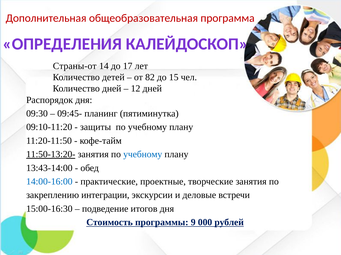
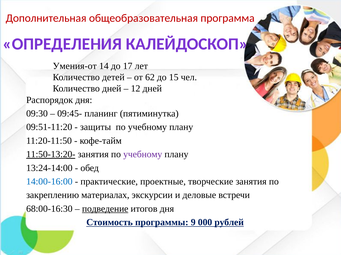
Страны-от: Страны-от -> Умения-от (75, 66)
82: 82 -> 62 (150, 77)
09:10-11:20: 09:10-11:20 -> 09:51-11:20 (49, 127)
учебному colour: blue -> purple (143, 155)
13:43-14:00: 13:43-14:00 -> 13:24-14:00 (49, 168)
интеграции: интеграции -> материалах (105, 196)
15:00-16:30: 15:00-16:30 -> 68:00-16:30 (49, 209)
подведение underline: none -> present (105, 209)
